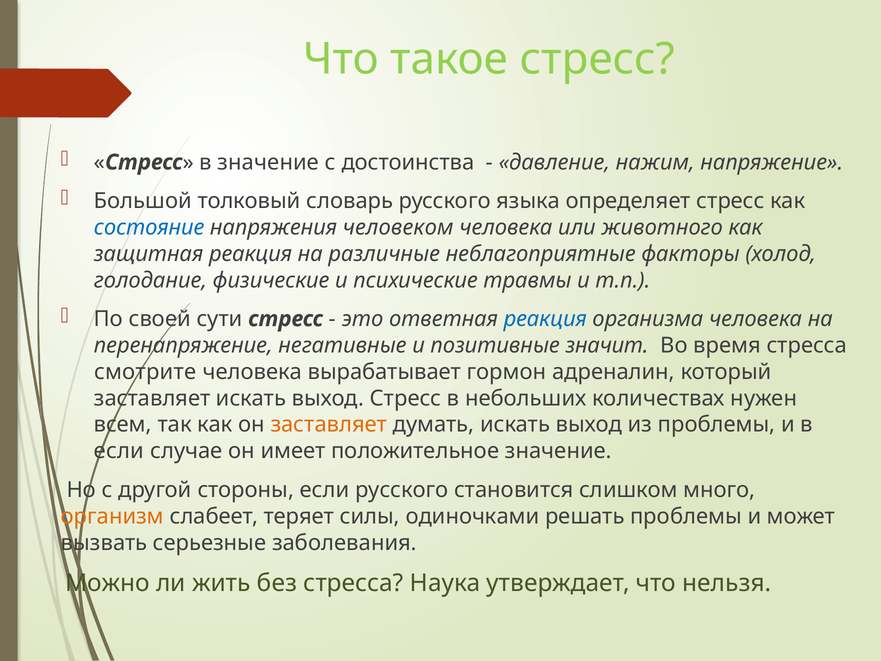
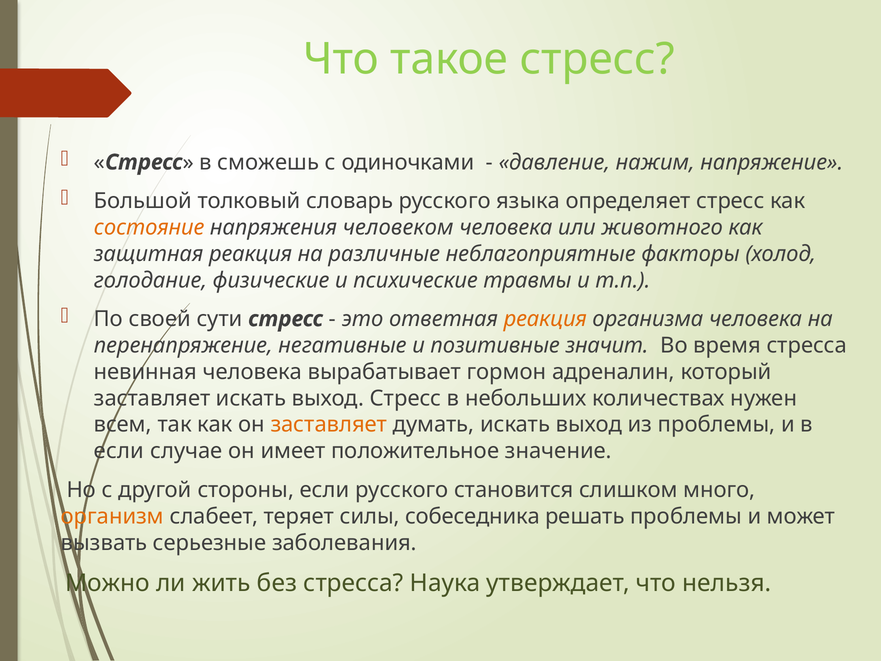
в значение: значение -> сможешь (268, 162)
достоинства: достоинства -> одиночками (408, 162)
состояние colour: blue -> orange (149, 227)
реакция colour: blue -> orange (545, 319)
смотрите: смотрите -> невинная (145, 372)
одиночками: одиночками -> собеседника (473, 516)
